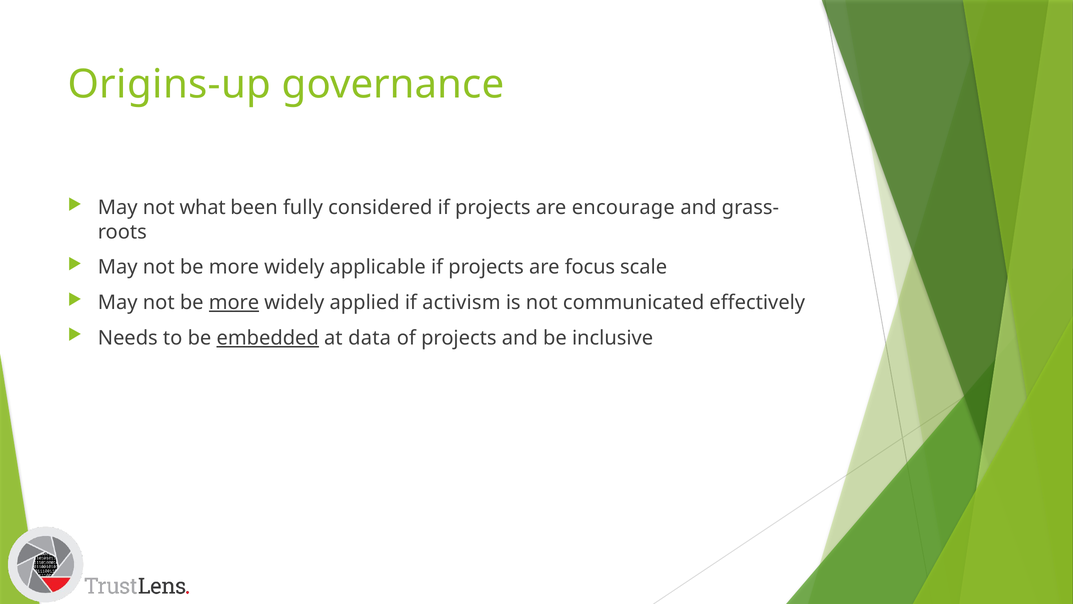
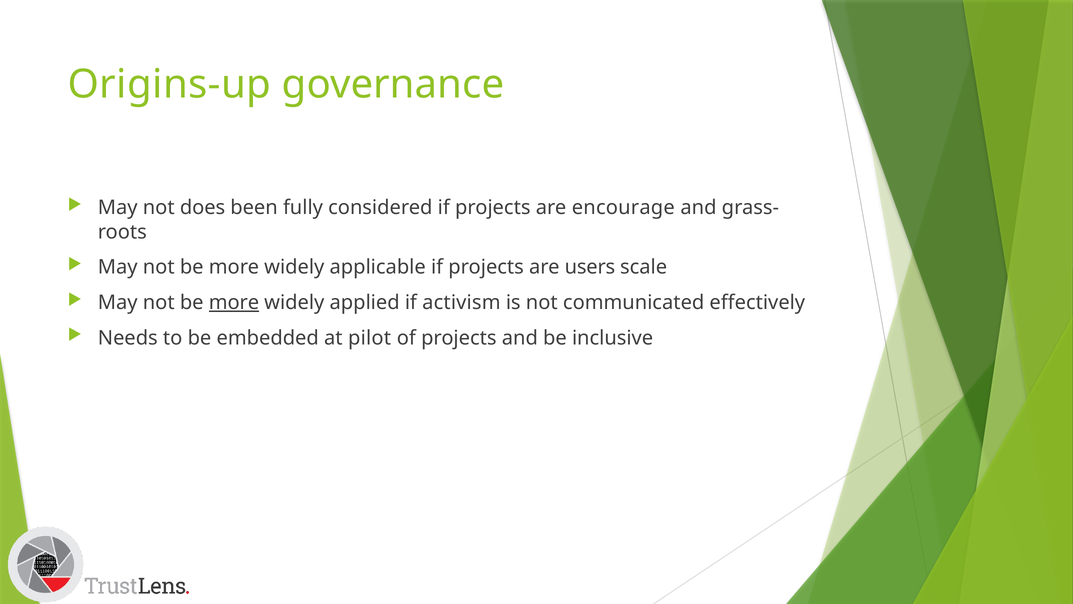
what: what -> does (203, 208)
focus: focus -> users (590, 267)
embedded underline: present -> none (268, 338)
data: data -> pilot (370, 338)
